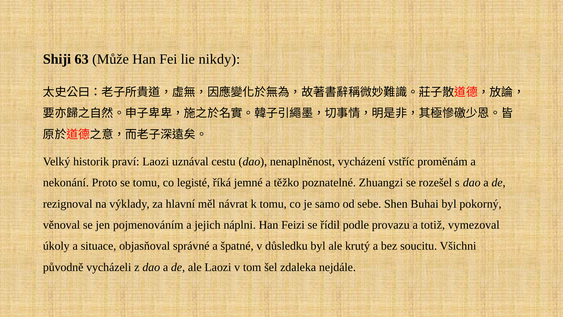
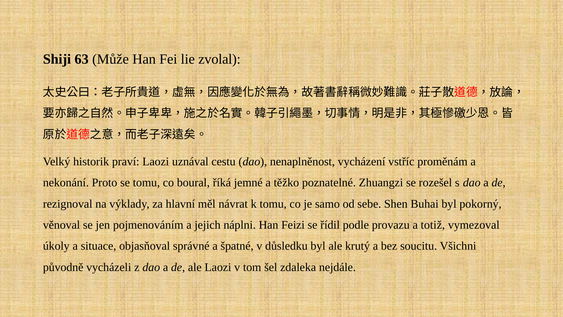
nikdy: nikdy -> zvolal (219, 59)
legisté: legisté -> boural (193, 182)
